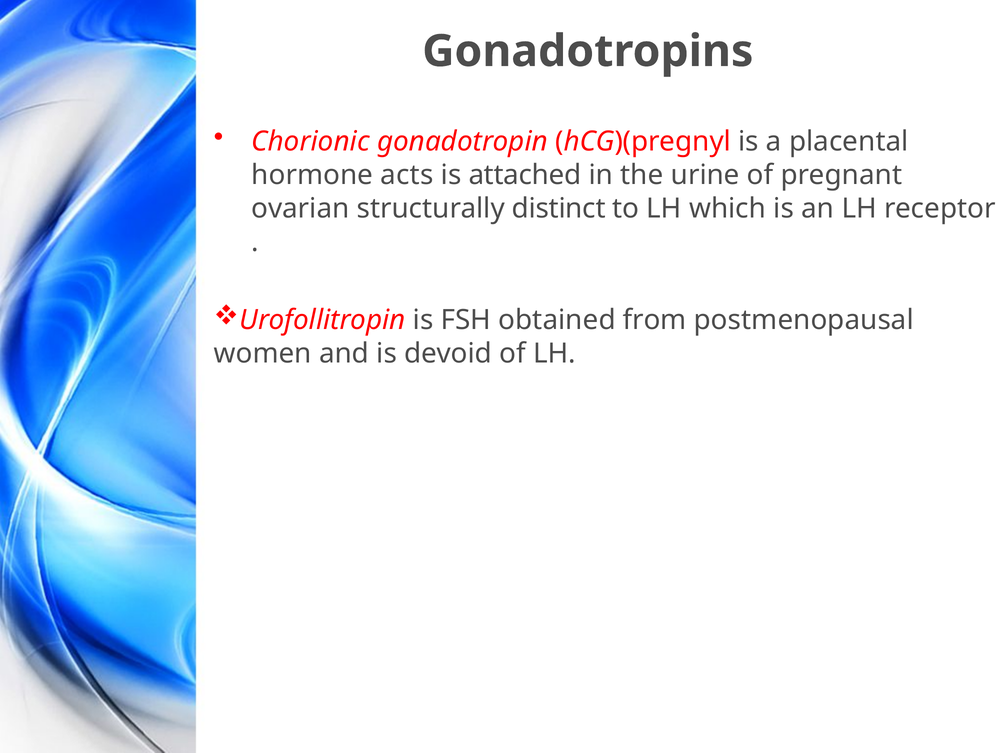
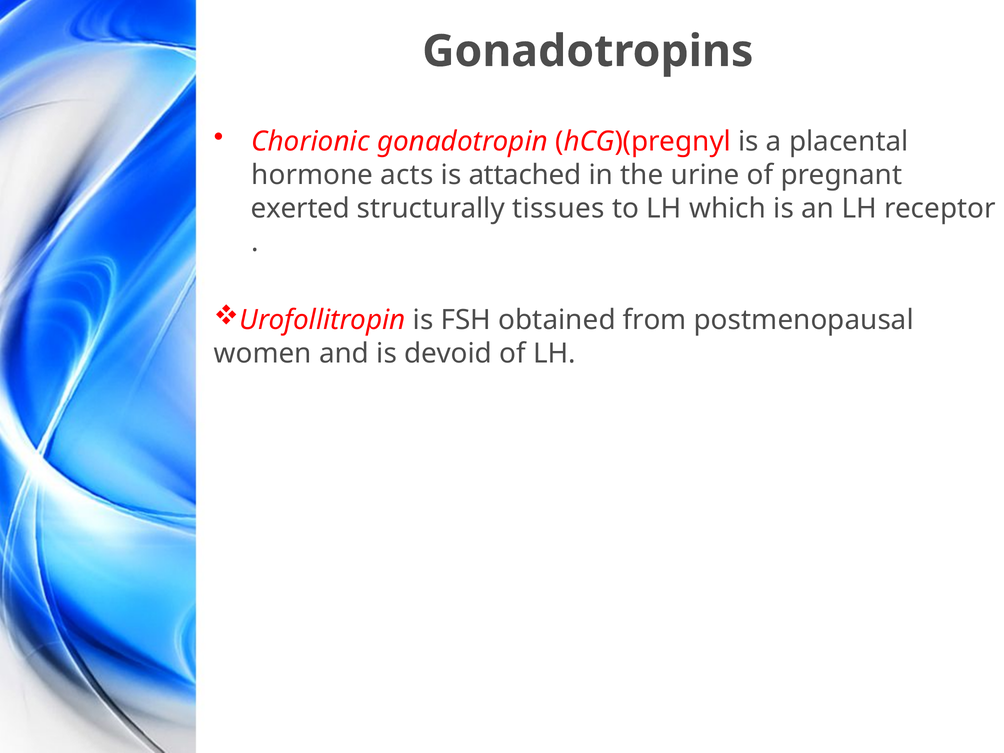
ovarian: ovarian -> exerted (301, 208)
distinct: distinct -> tissues (558, 208)
